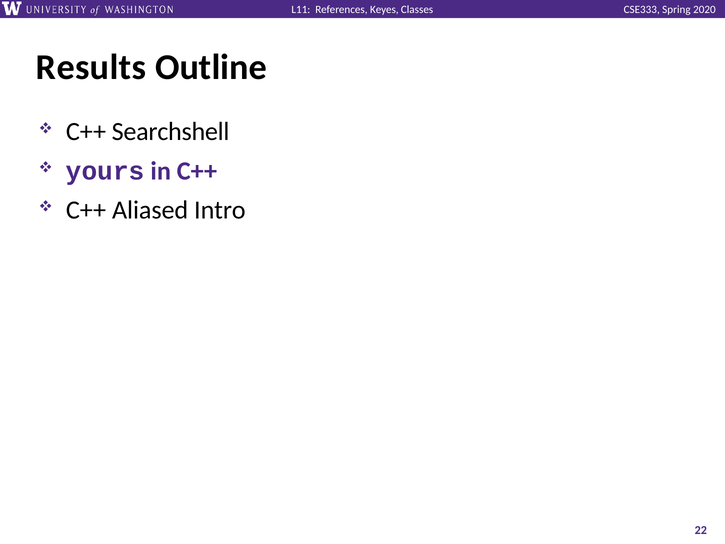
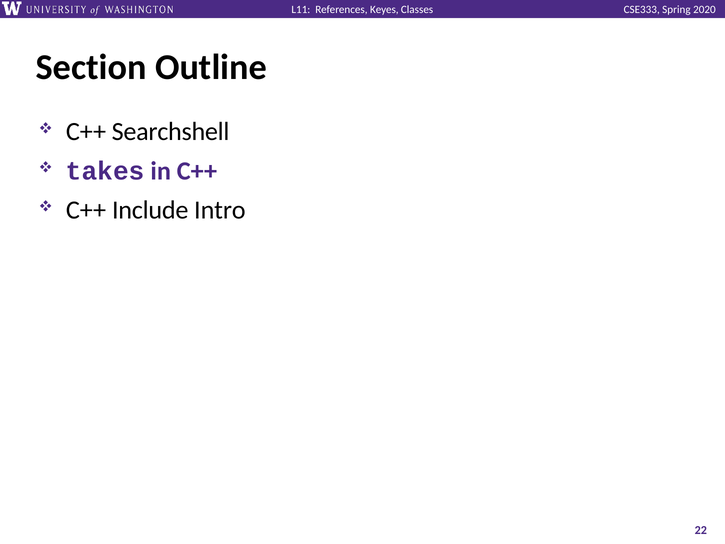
Results: Results -> Section (91, 67)
yours: yours -> takes (105, 171)
Aliased: Aliased -> Include (150, 210)
